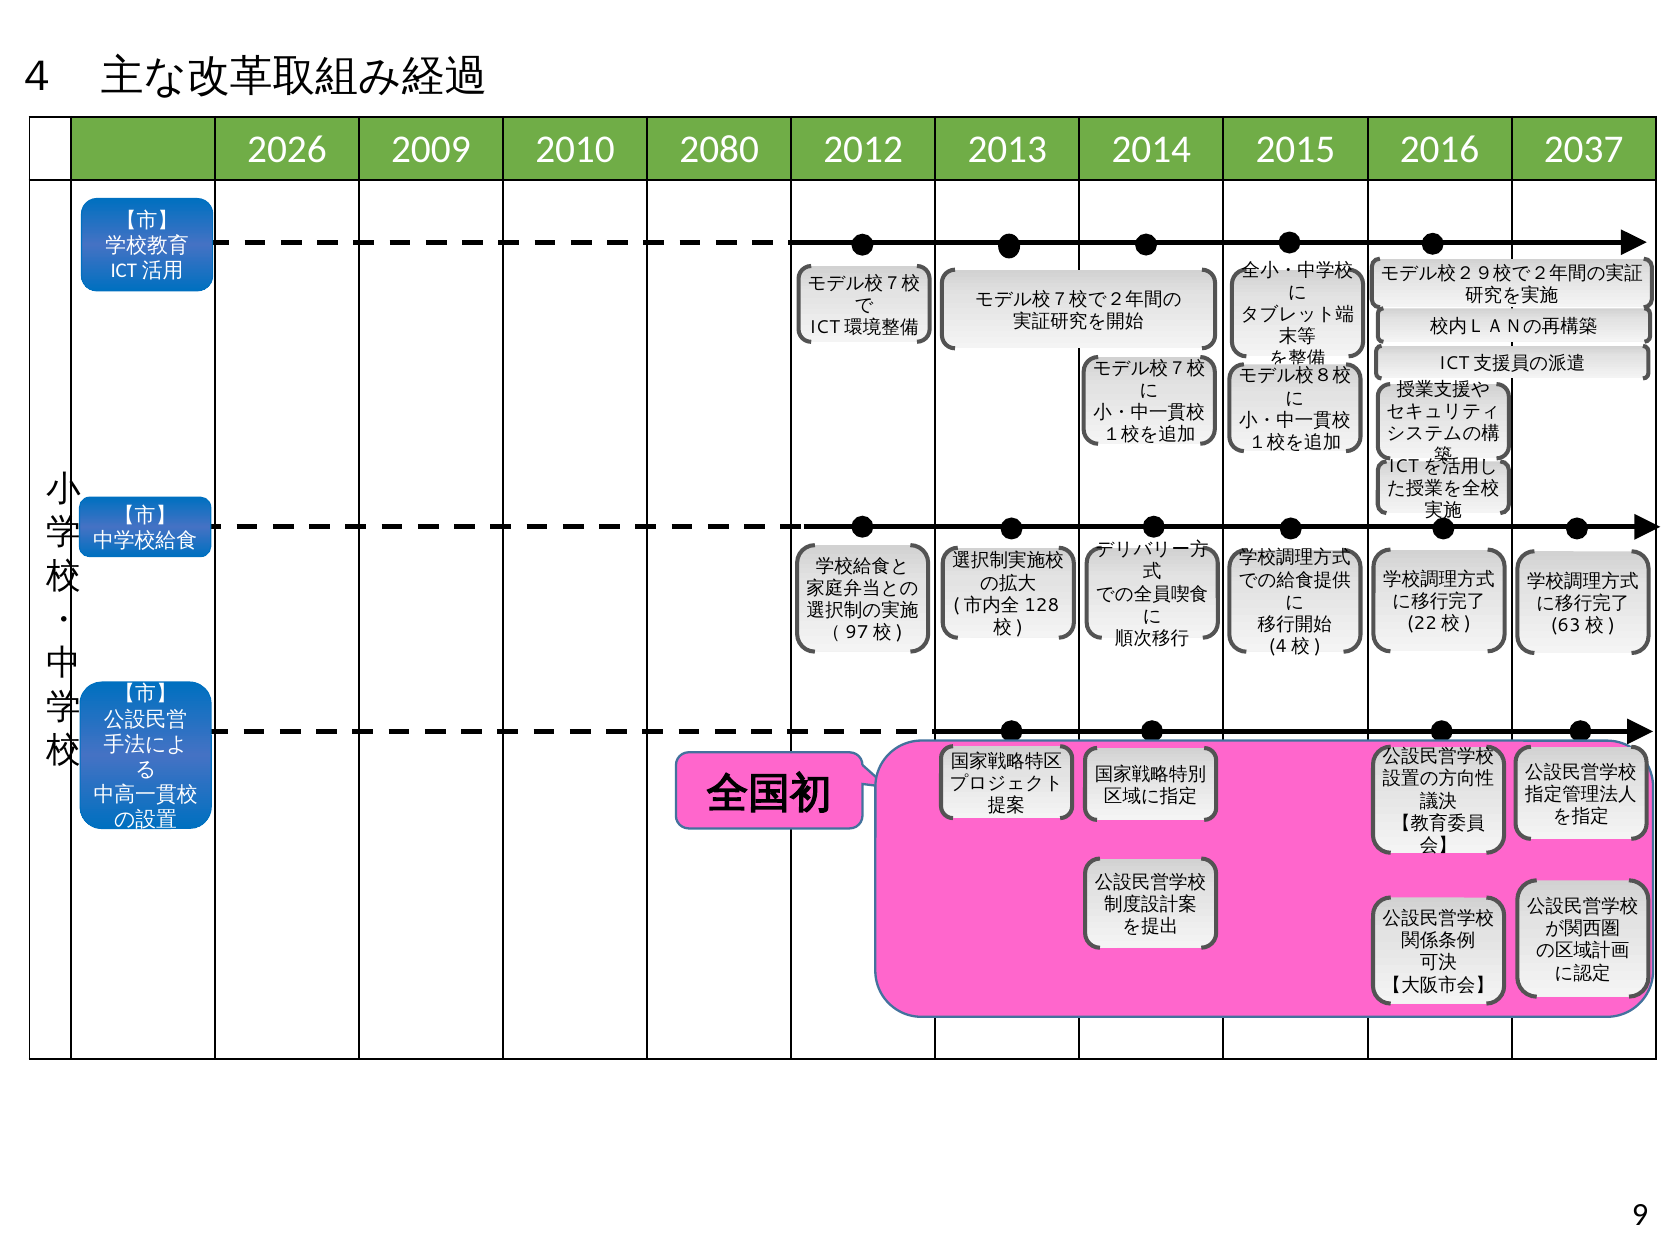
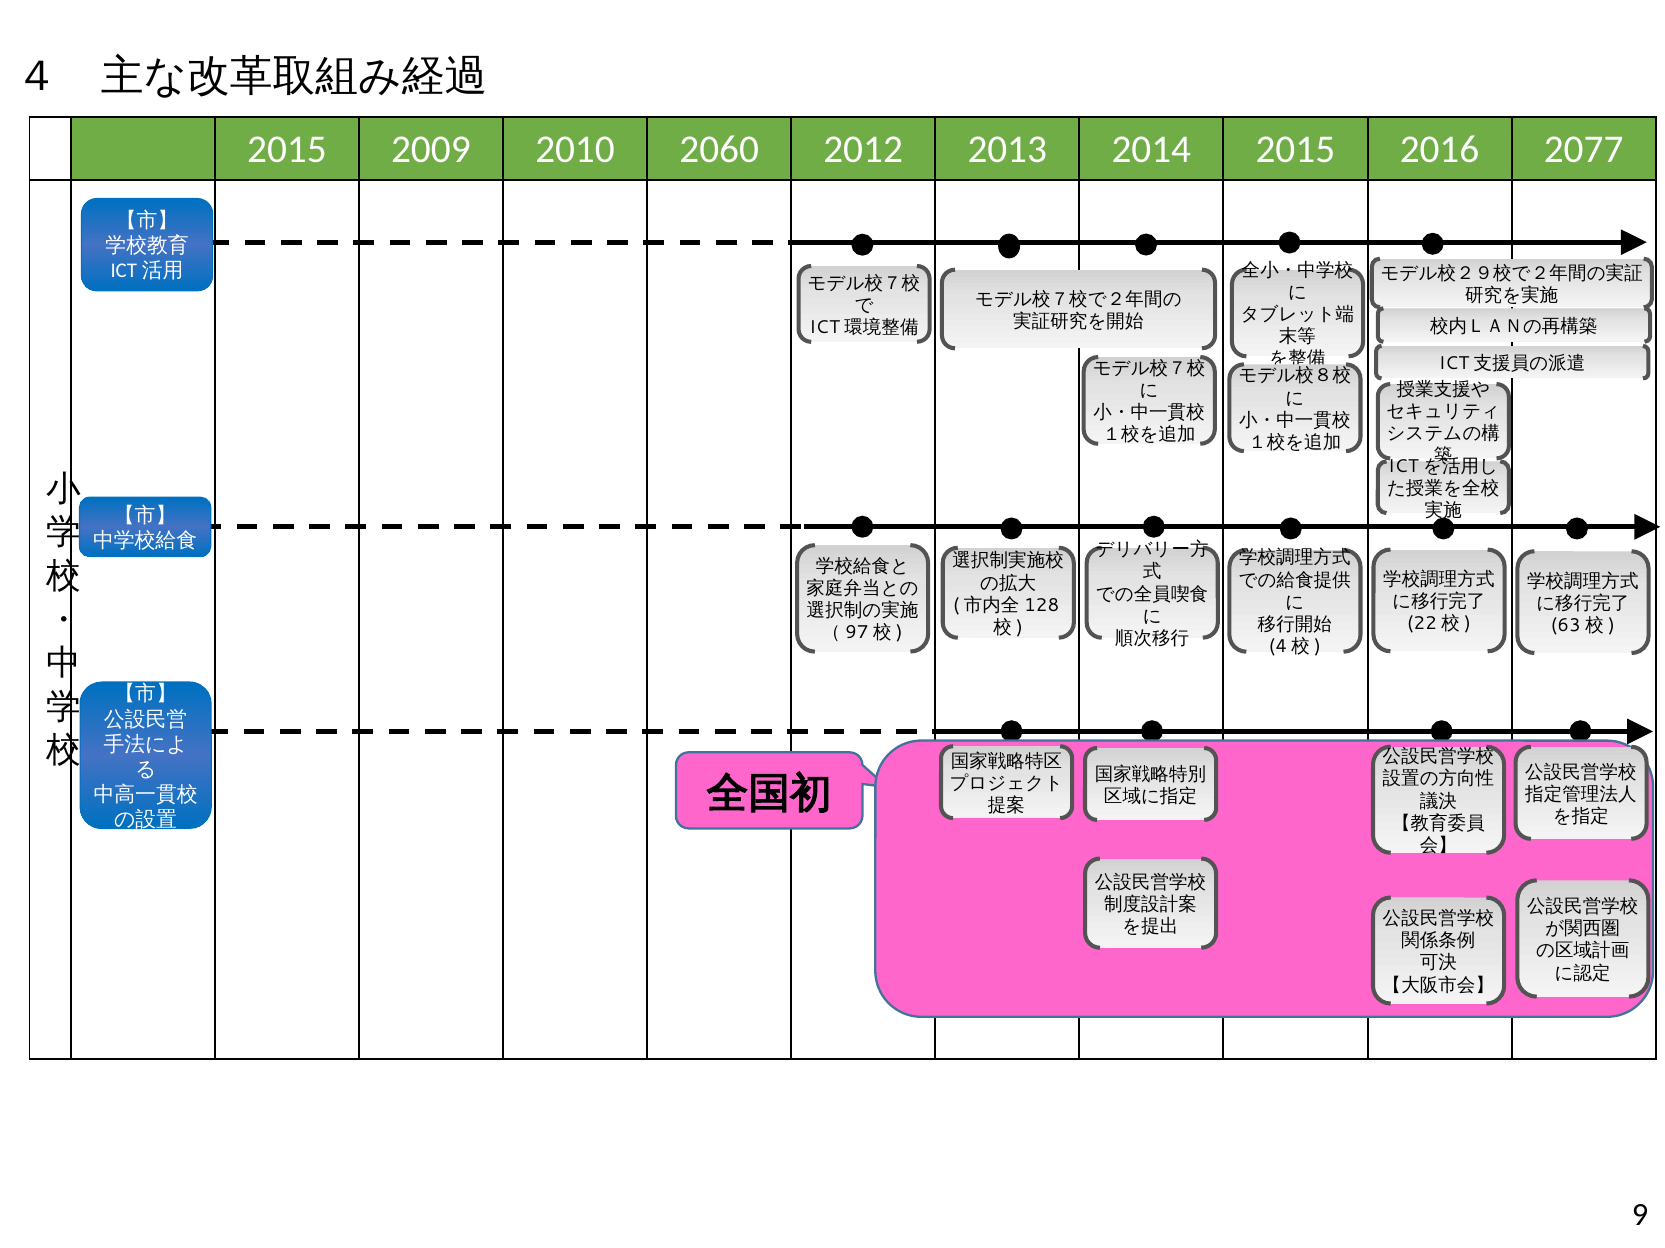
2026: 2026 -> 2015 (287, 149)
2080: 2080 -> 2060 (719, 149)
2037: 2037 -> 2077 (1584, 149)
